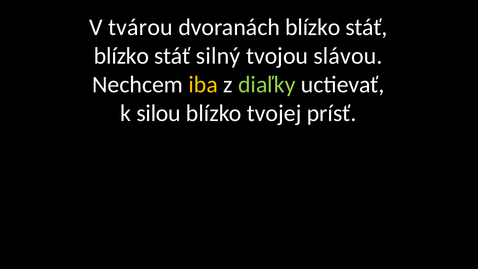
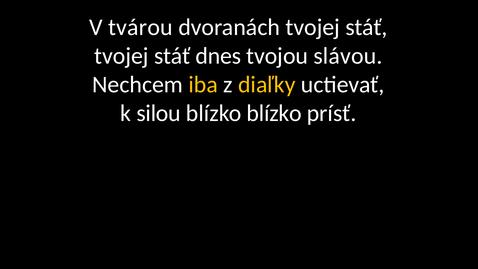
dvoranách blízko: blízko -> tvojej (313, 27)
blízko: blízko -> tvojej (121, 56)
silný: silný -> dnes (218, 56)
diaľky colour: light green -> yellow (267, 85)
blízko tvojej: tvojej -> blízko (274, 113)
